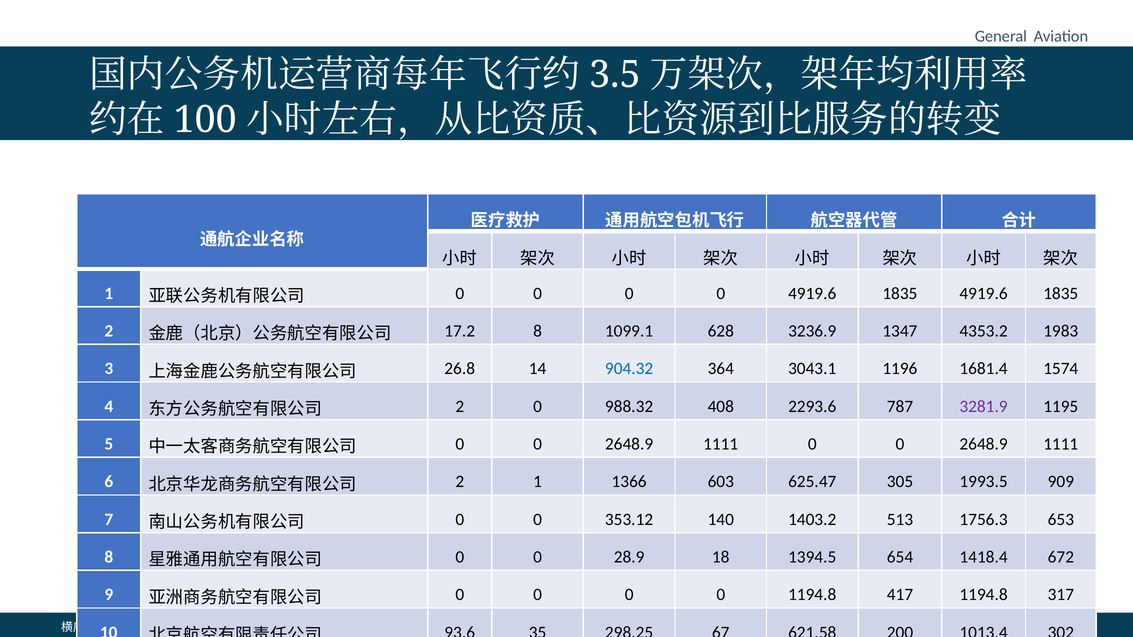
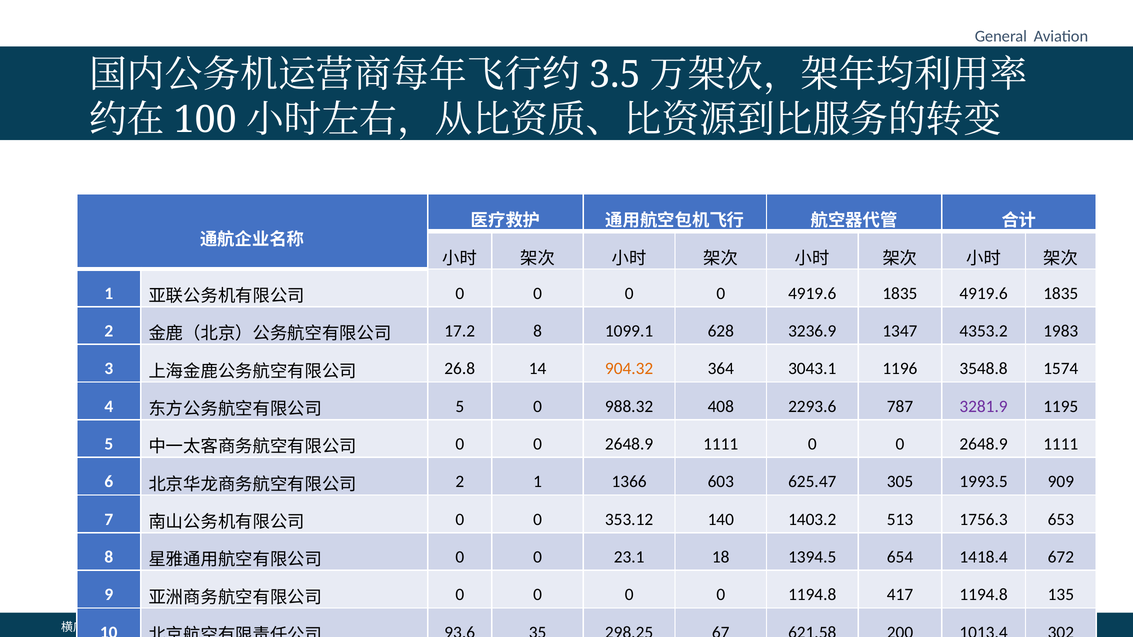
904.32 colour: blue -> orange (629, 369)
1681.4: 1681.4 -> 3548.8 (984, 369)
2: 2 -> 5 (460, 407)
28.9: 28.9 -> 23.1 (629, 557)
317: 317 -> 135 (1061, 595)
